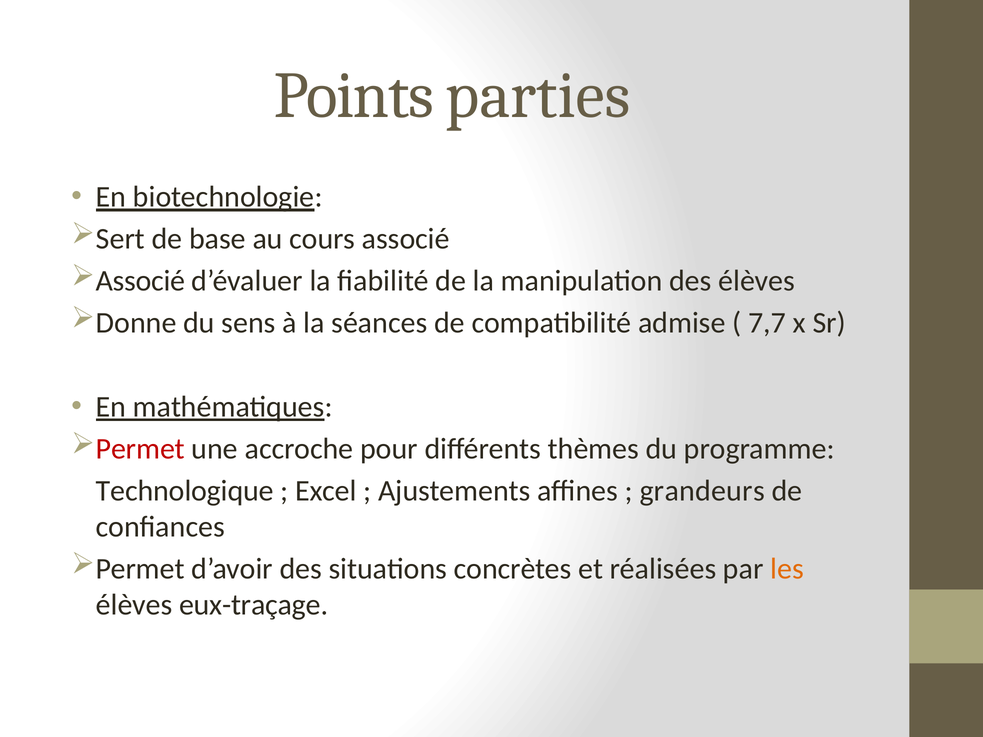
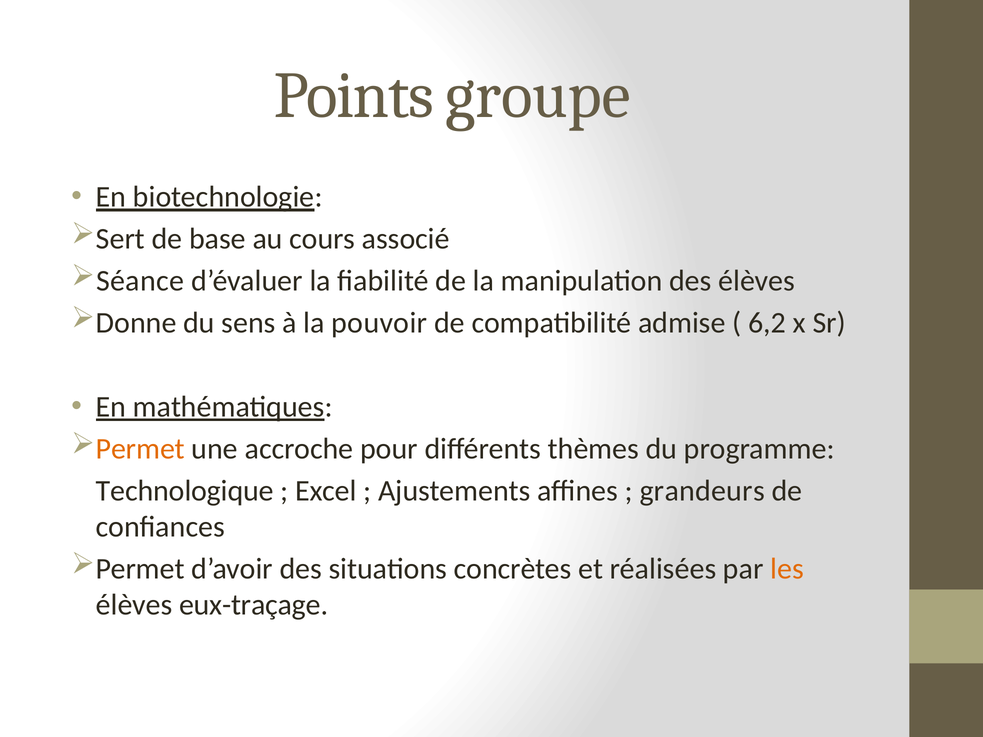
parties: parties -> groupe (538, 96)
Associé: Associé -> Séance (140, 281)
séances: séances -> pouvoir (379, 323)
7,7: 7,7 -> 6,2 (767, 323)
Permet colour: red -> orange (140, 449)
